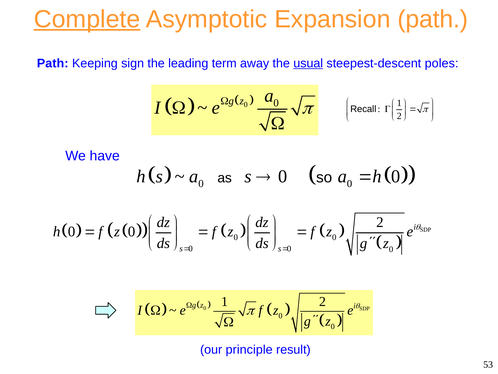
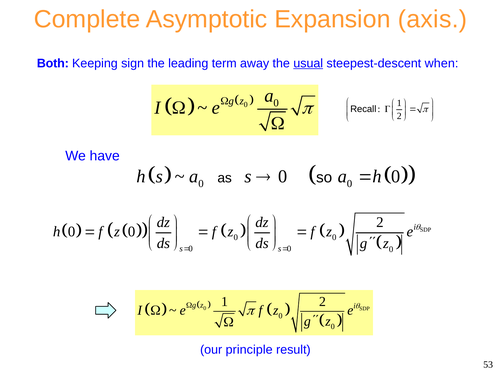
Complete underline: present -> none (87, 19)
Expansion path: path -> axis (433, 19)
Path: Path -> Both (53, 63)
poles: poles -> when (442, 63)
